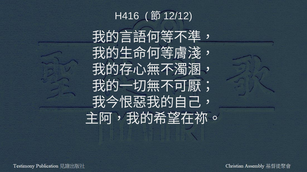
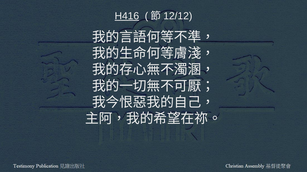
H416 underline: none -> present (127, 16)
